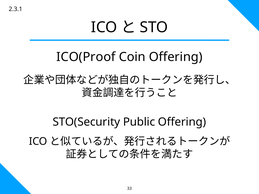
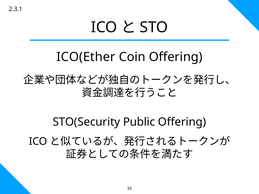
ICO(Proof: ICO(Proof -> ICO(Ether (86, 57)
